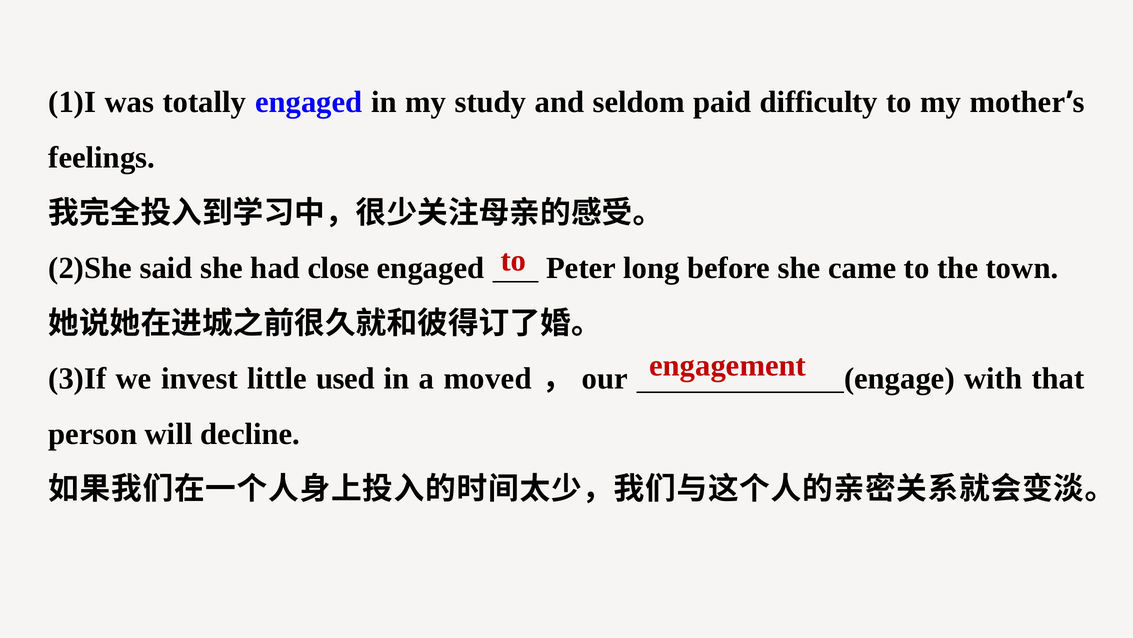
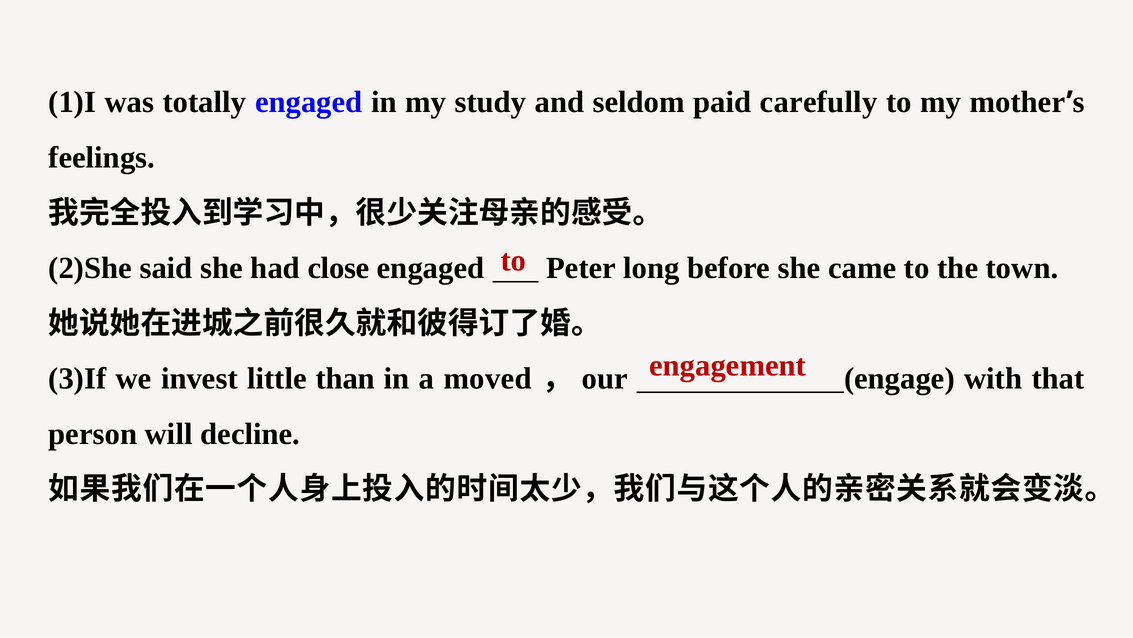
difficulty: difficulty -> carefully (819, 102)
used: used -> than (345, 378)
